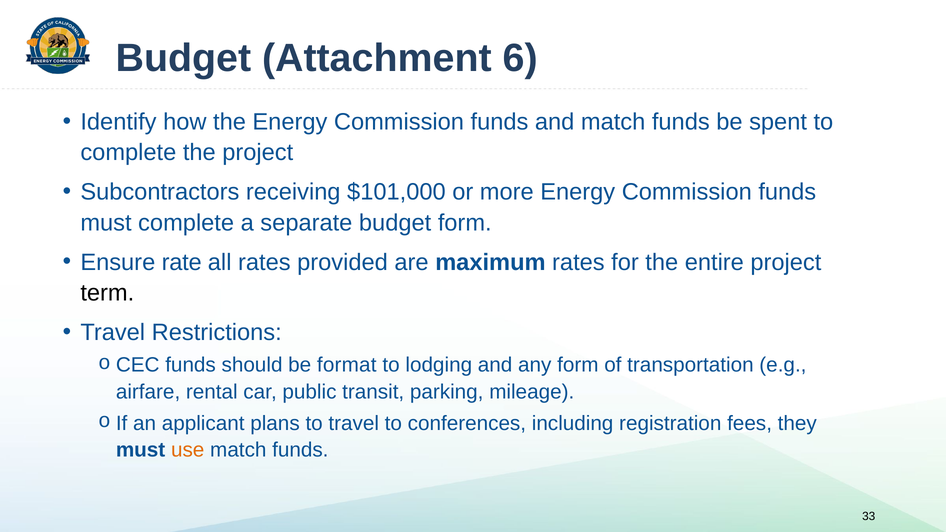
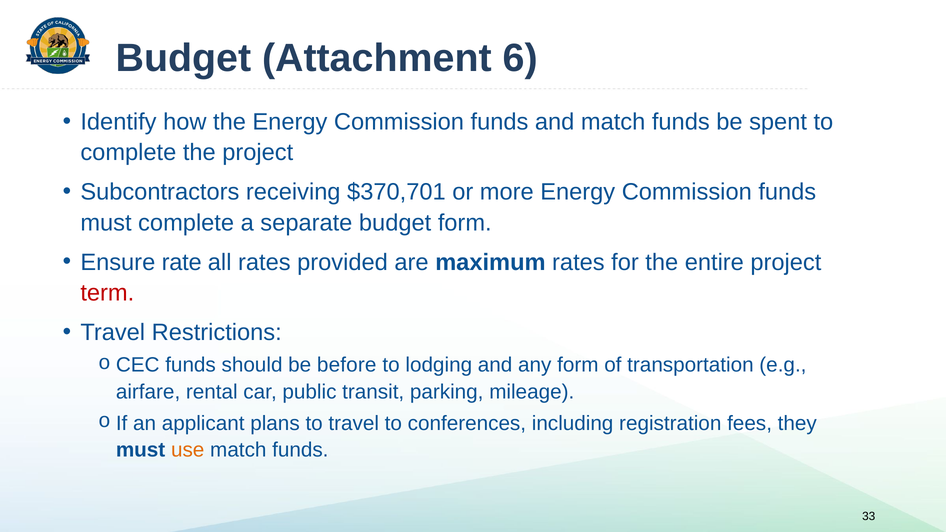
$101,000: $101,000 -> $370,701 (396, 192)
term colour: black -> red (107, 293)
format: format -> before (347, 365)
